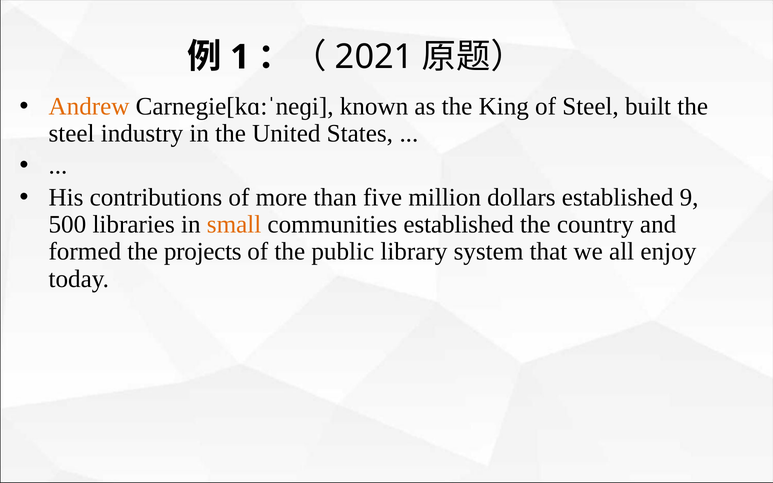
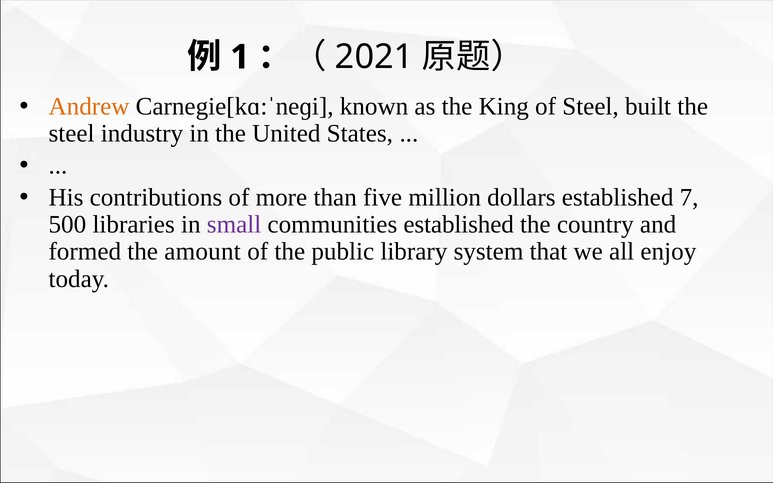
9: 9 -> 7 (689, 198)
small colour: orange -> purple (234, 225)
projects: projects -> amount (203, 252)
